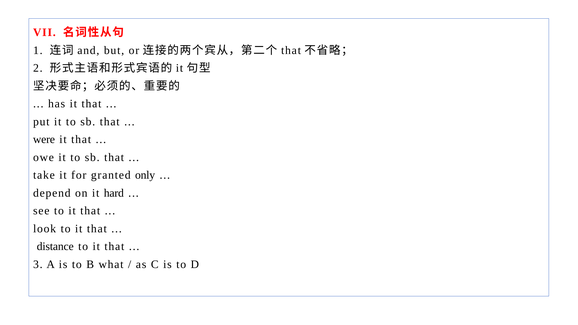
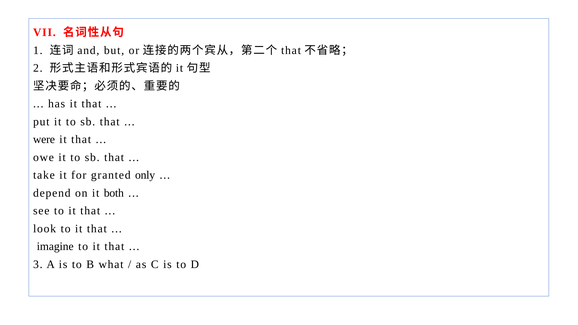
hard: hard -> both (114, 193)
distance: distance -> imagine (55, 247)
